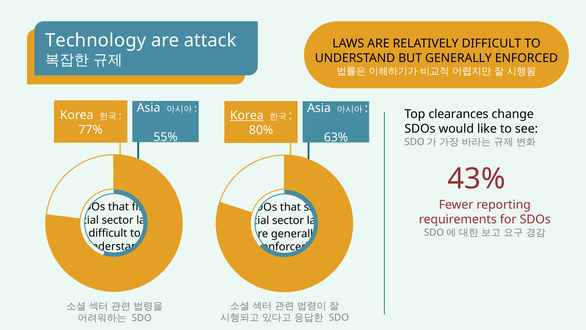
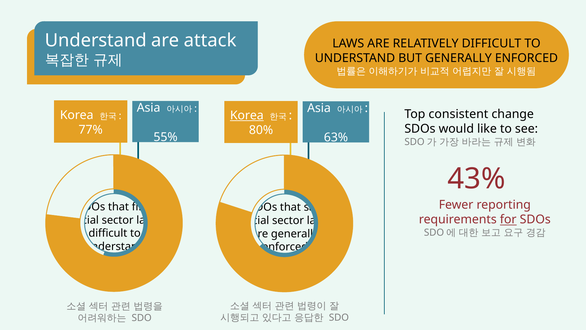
Technology: Technology -> Understand (96, 40)
clearances: clearances -> consistent (458, 114)
for underline: none -> present (508, 219)
